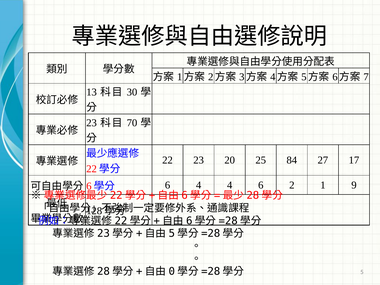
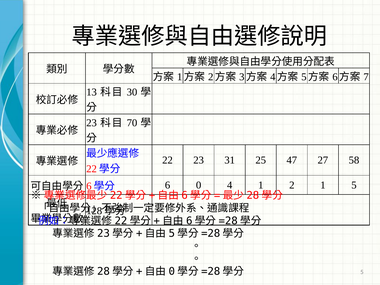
20: 20 -> 31 (230, 160)
84: 84 -> 47 (292, 160)
17: 17 -> 58 (354, 160)
6 4: 4 -> 0 (199, 185)
4 6: 6 -> 1 (261, 185)
1 9: 9 -> 5 (354, 185)
